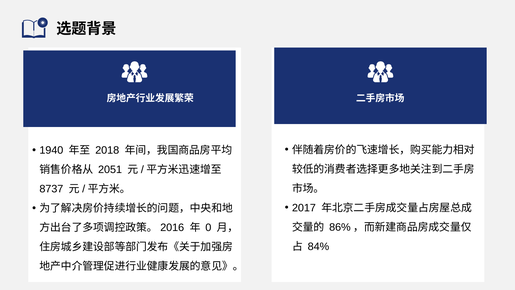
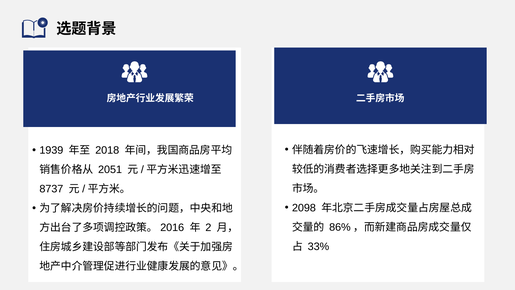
1940: 1940 -> 1939 (51, 150)
2017: 2017 -> 2098 (304, 208)
0: 0 -> 2 (208, 228)
84%: 84% -> 33% (318, 246)
